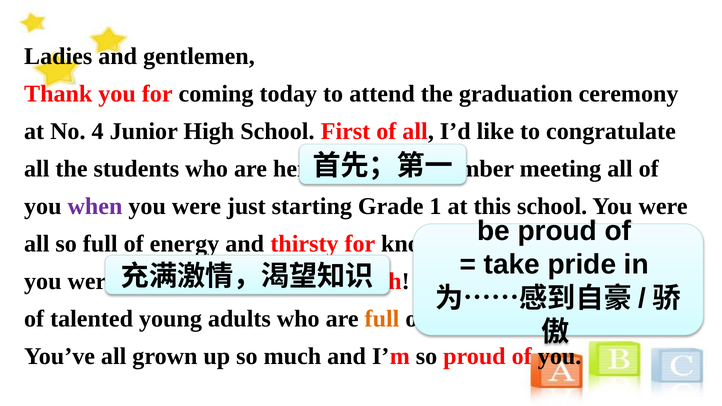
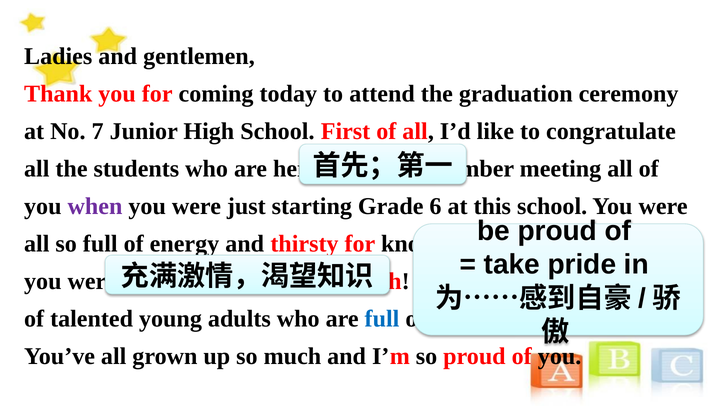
4: 4 -> 7 (98, 131)
1: 1 -> 6 (435, 206)
full colour: orange -> blue (382, 319)
